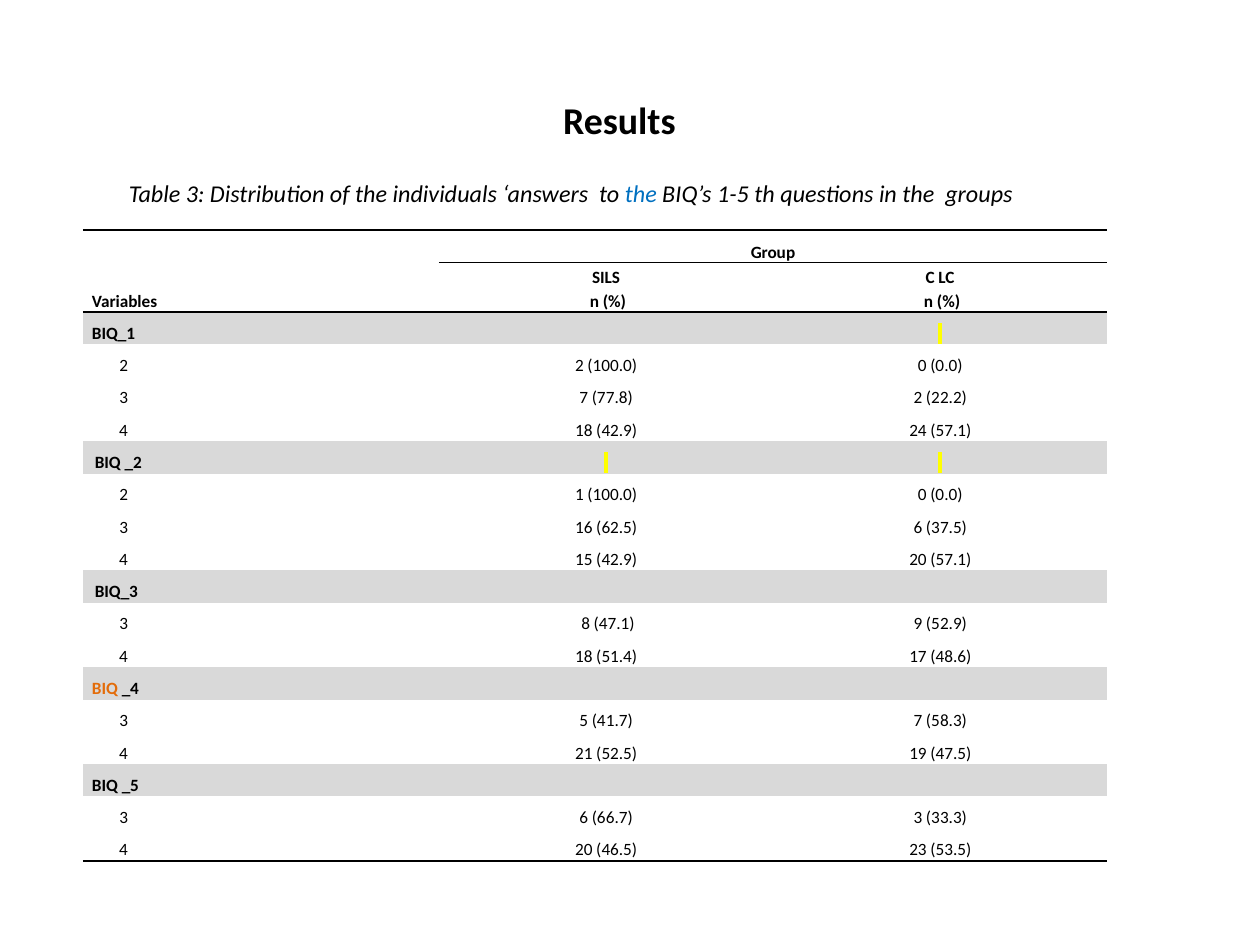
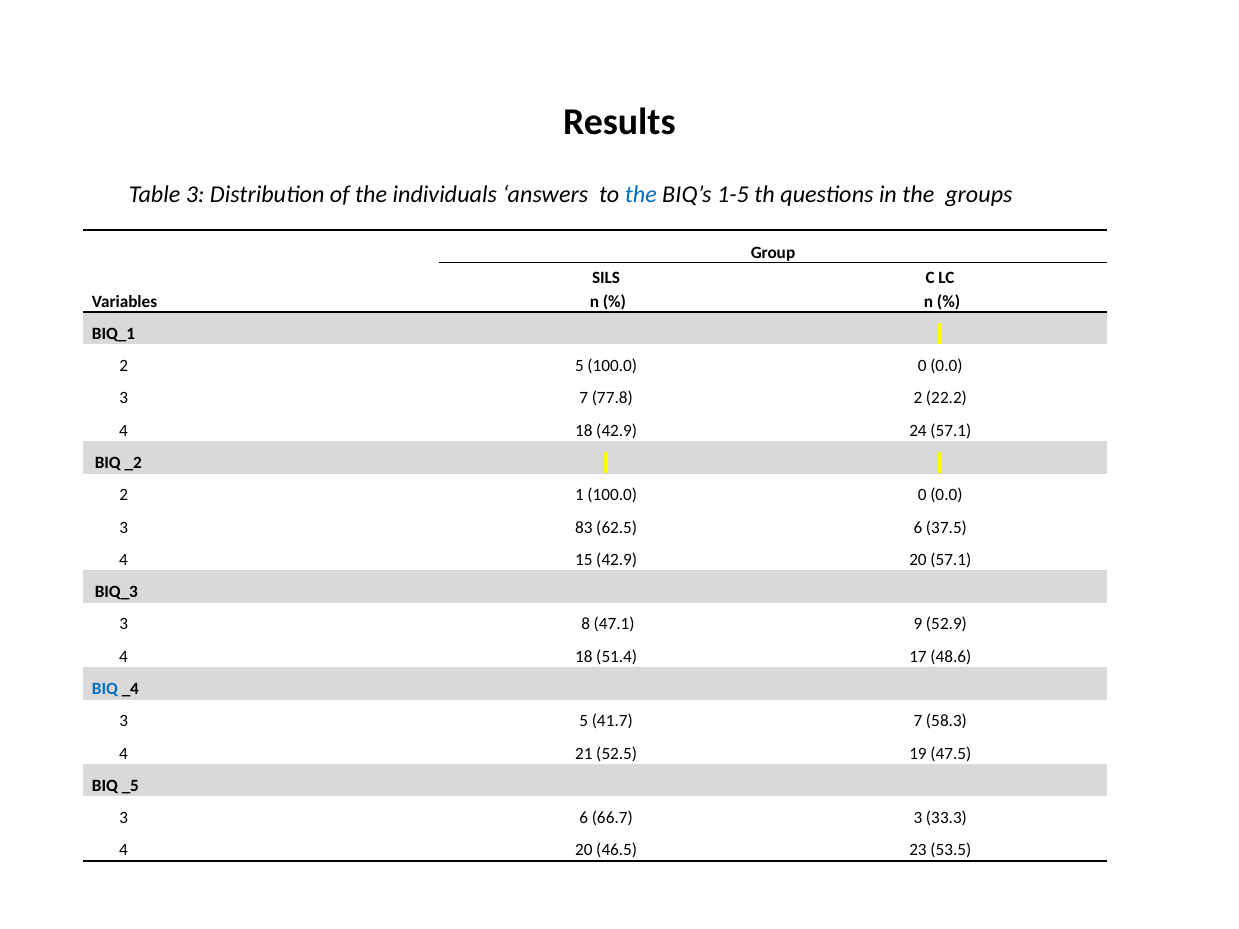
2 2: 2 -> 5 (579, 366)
16: 16 -> 83 (584, 528)
BIQ colour: orange -> blue (105, 689)
